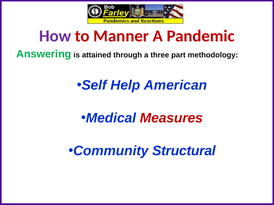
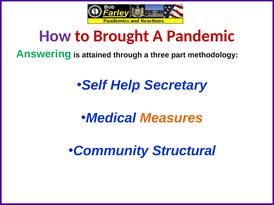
Manner: Manner -> Brought (121, 36)
American: American -> Secretary (176, 85)
Measures colour: red -> orange (171, 118)
